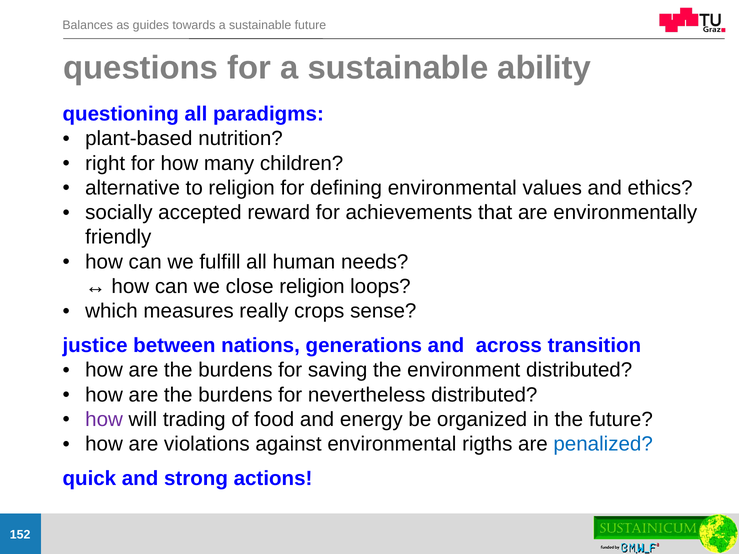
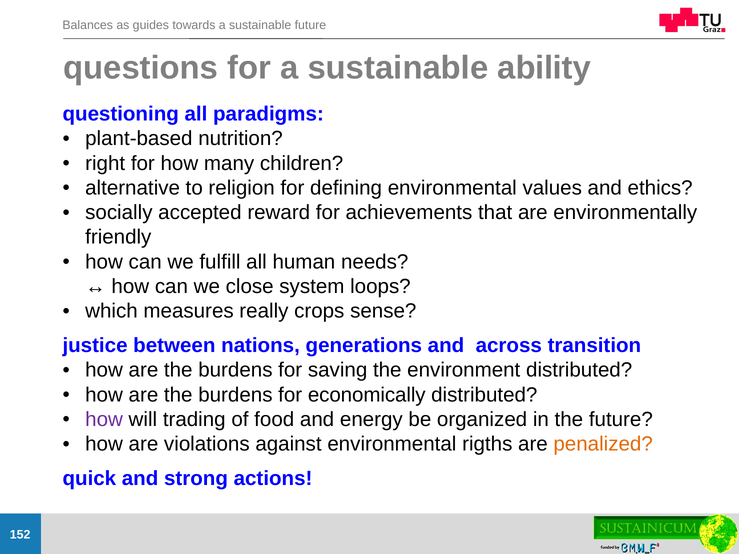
close religion: religion -> system (312, 287)
nevertheless: nevertheless -> economically (367, 395)
penalized colour: blue -> orange (603, 444)
